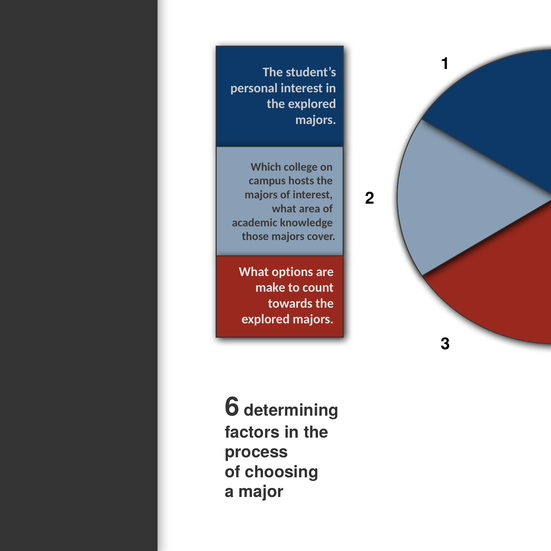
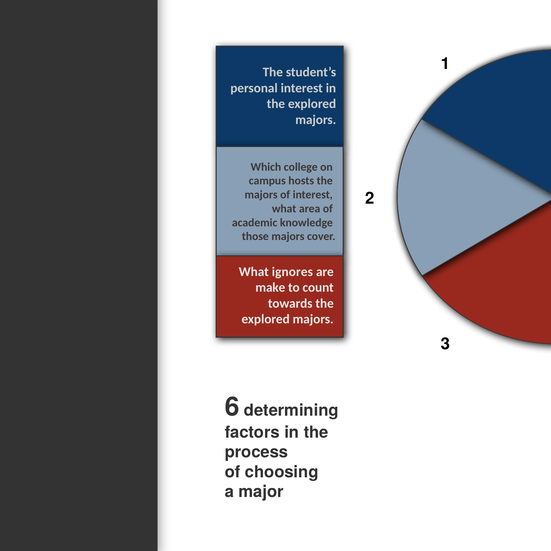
options: options -> ignores (292, 272)
